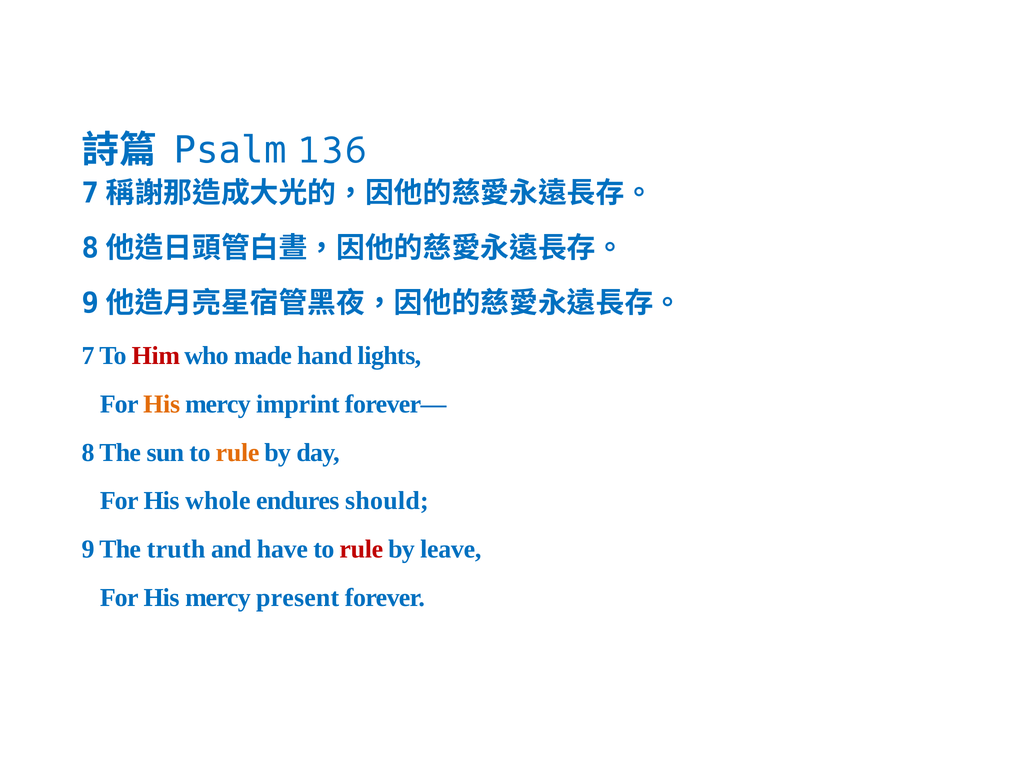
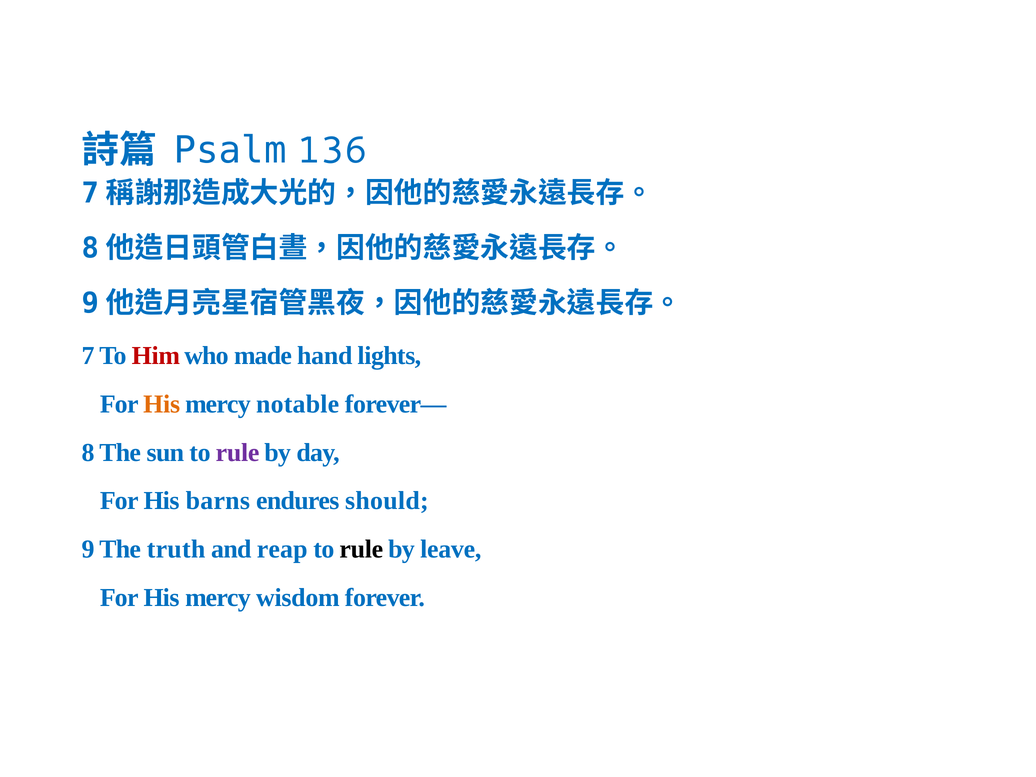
imprint: imprint -> notable (298, 404)
rule colour: orange -> purple (238, 452)
whole: whole -> barns (218, 501)
have: have -> reap (282, 549)
rule colour: red -> black (361, 549)
present: present -> wisdom (298, 598)
